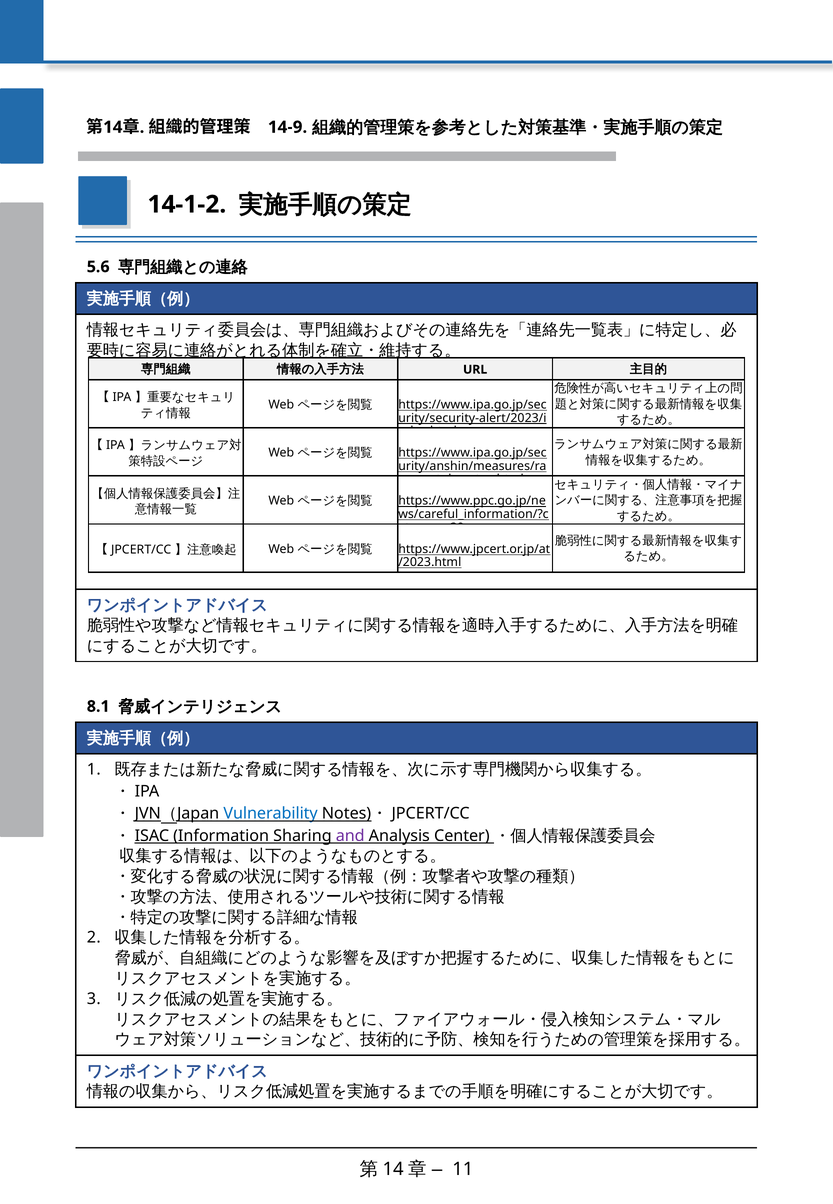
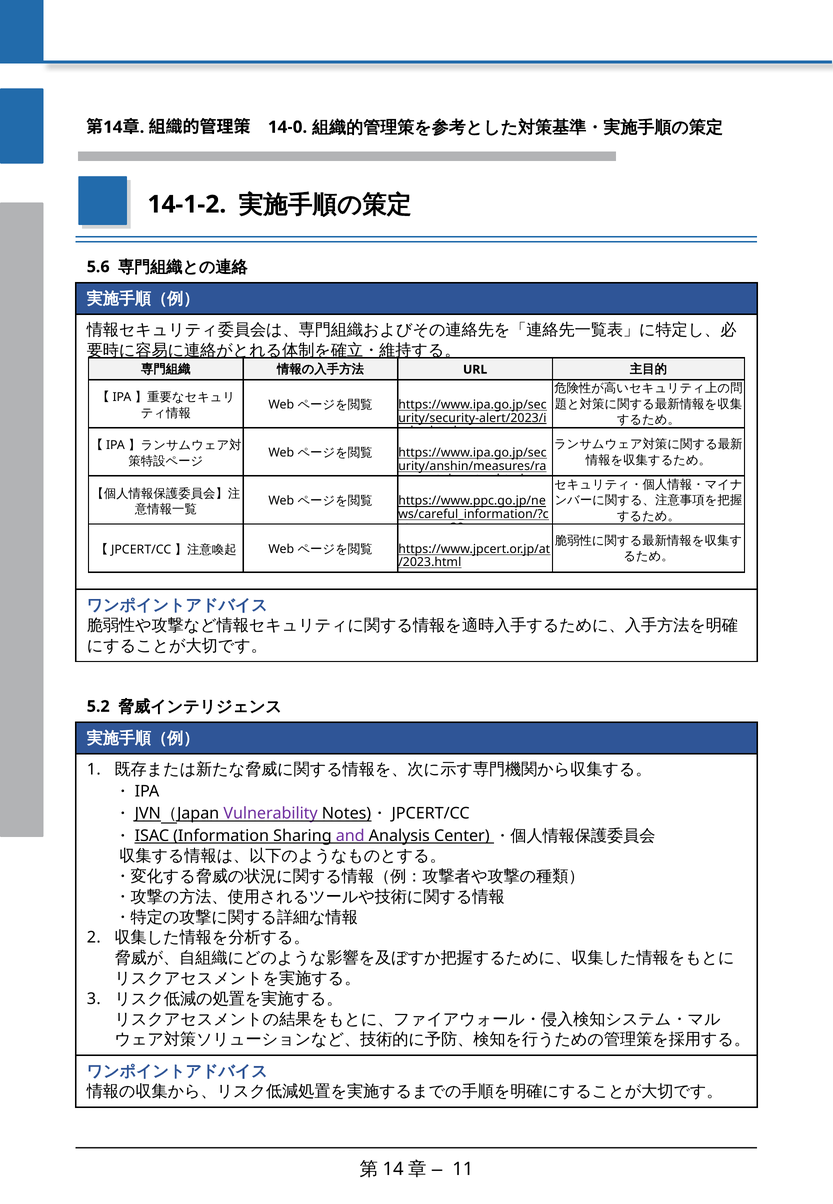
14-9: 14-9 -> 14-0 (288, 127)
8.1: 8.1 -> 5.2 (98, 706)
Vulnerability colour: blue -> purple (271, 813)
